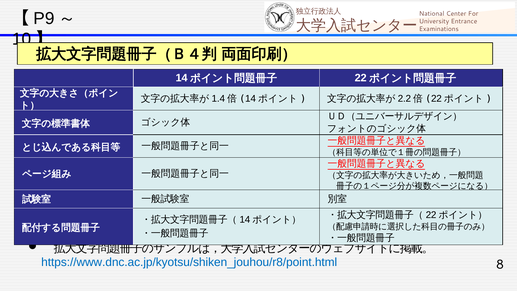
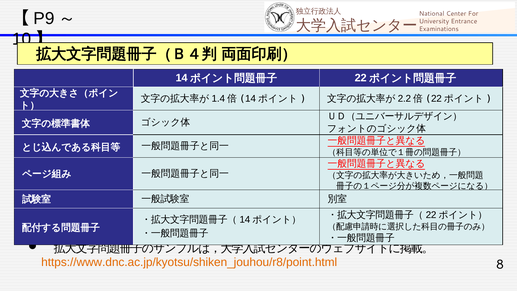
https://www.dnc.ac.jp/kyotsu/shiken_jouhou/r8/point.html colour: blue -> orange (189, 262)
